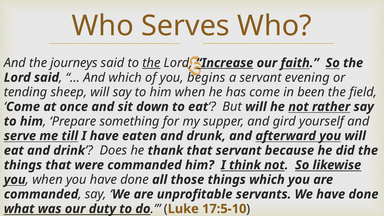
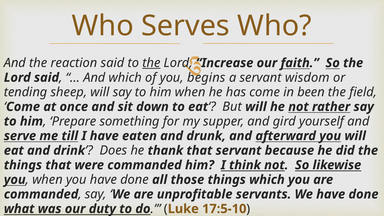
journeys: journeys -> reaction (74, 63)
Increase underline: present -> none (225, 63)
evening: evening -> wisdom (307, 78)
